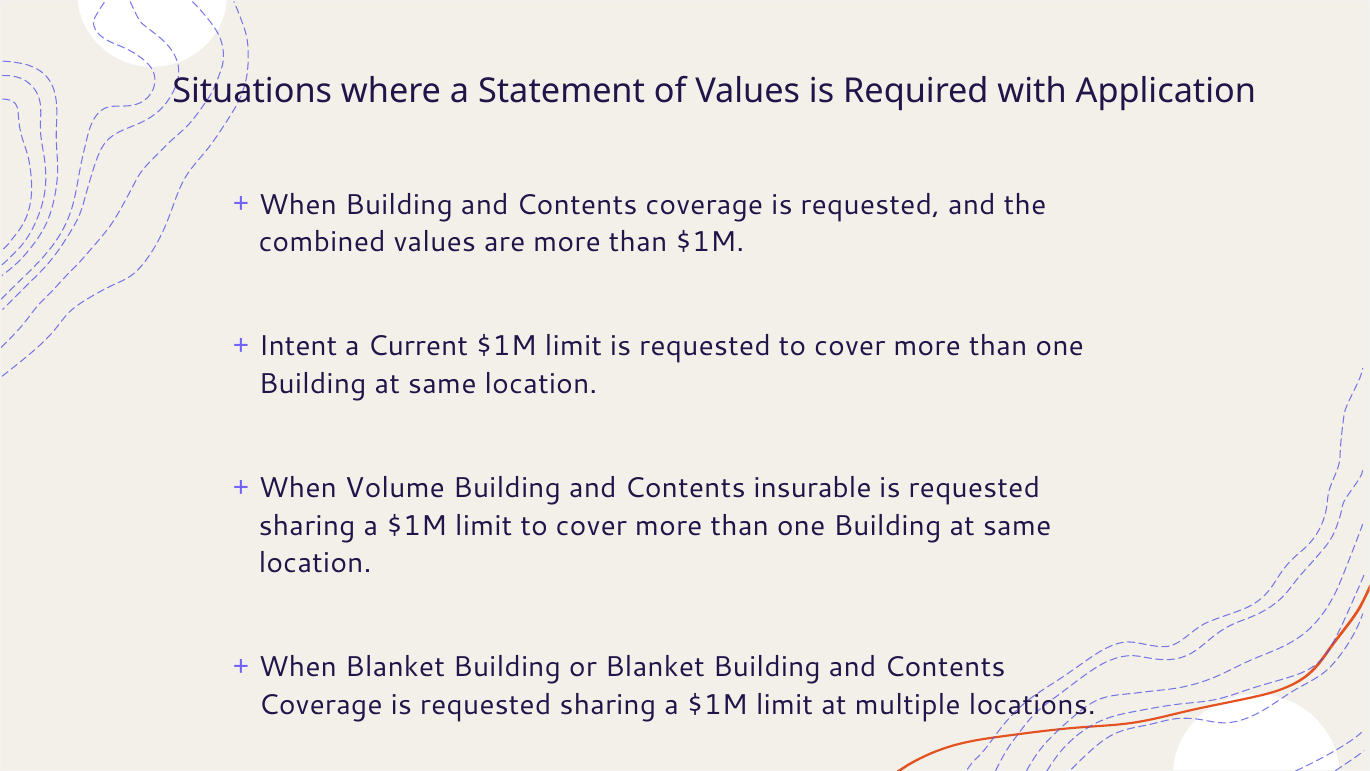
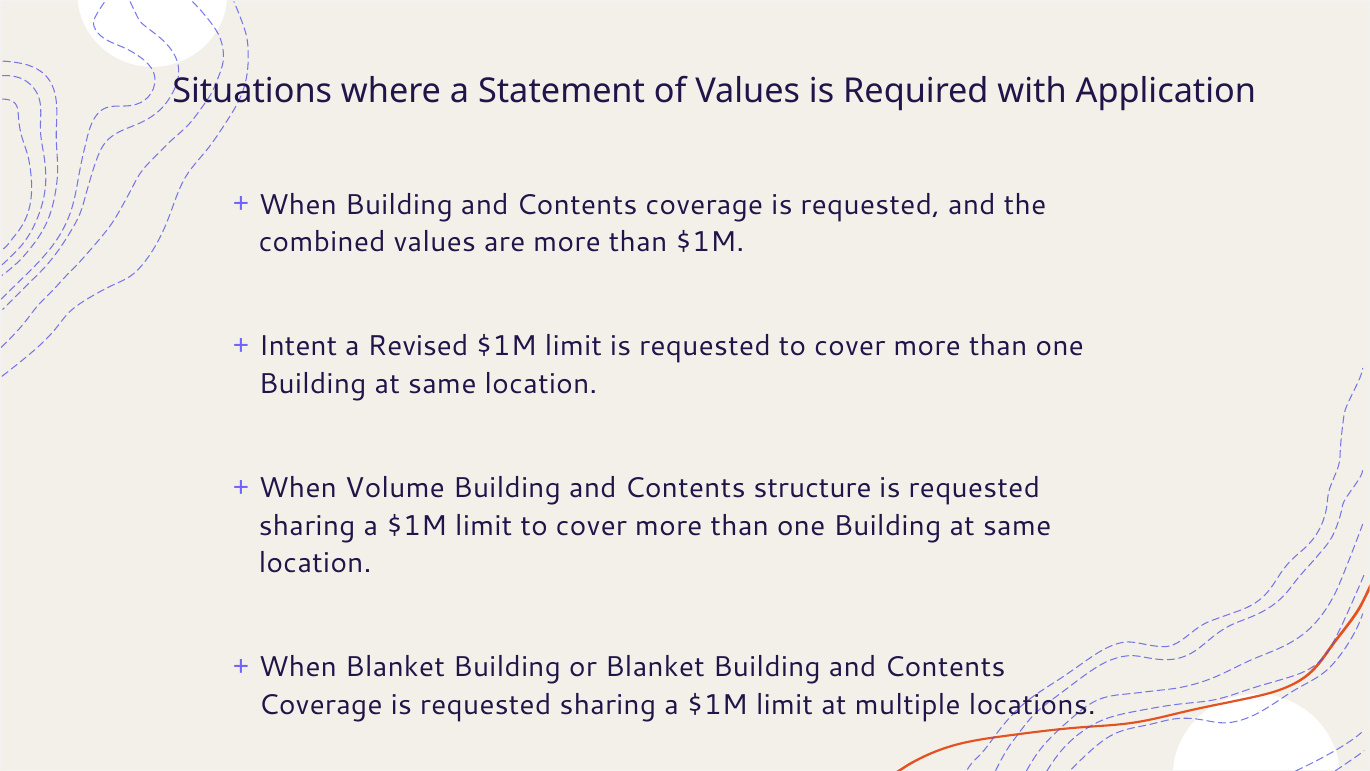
Current: Current -> Revised (418, 346)
insurable: insurable -> structure (813, 488)
